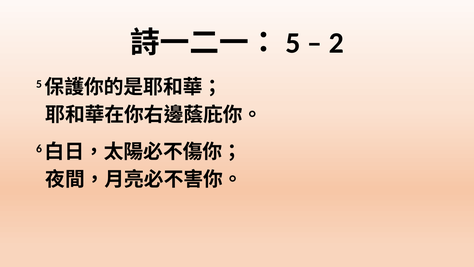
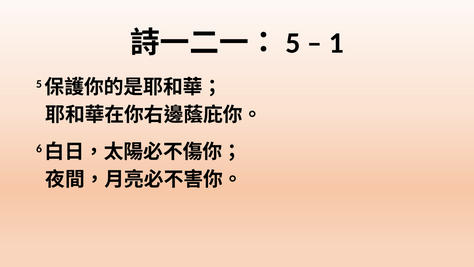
2: 2 -> 1 (336, 43)
